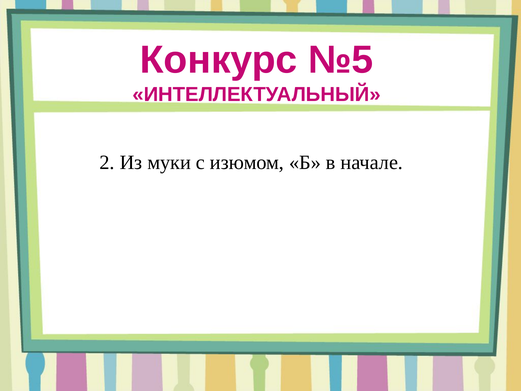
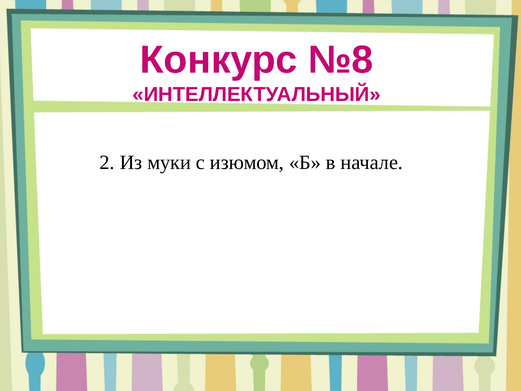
№5: №5 -> №8 (341, 60)
